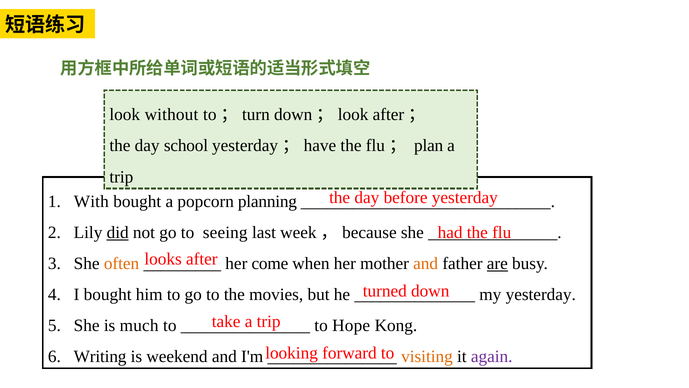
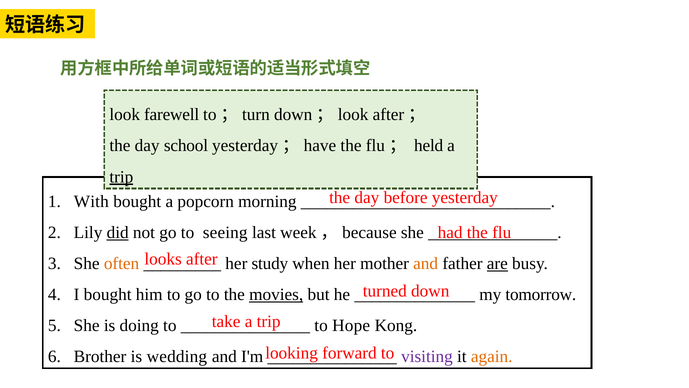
without: without -> farewell (172, 115)
plan: plan -> held (429, 146)
trip underline: none -> present (121, 177)
planning: planning -> morning (267, 201)
come: come -> study (270, 263)
movies underline: none -> present (276, 294)
my yesterday: yesterday -> tomorrow (541, 294)
much: much -> doing (139, 325)
Writing: Writing -> Brother (100, 356)
weekend: weekend -> wedding (177, 356)
visiting colour: orange -> purple (427, 356)
again colour: purple -> orange (492, 356)
